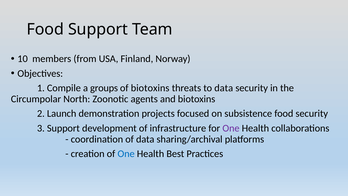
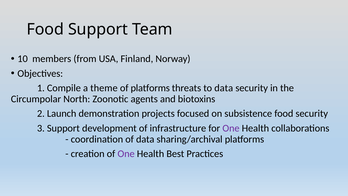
groups: groups -> theme (104, 88)
of biotoxins: biotoxins -> platforms (150, 88)
One colour: blue -> purple (126, 154)
